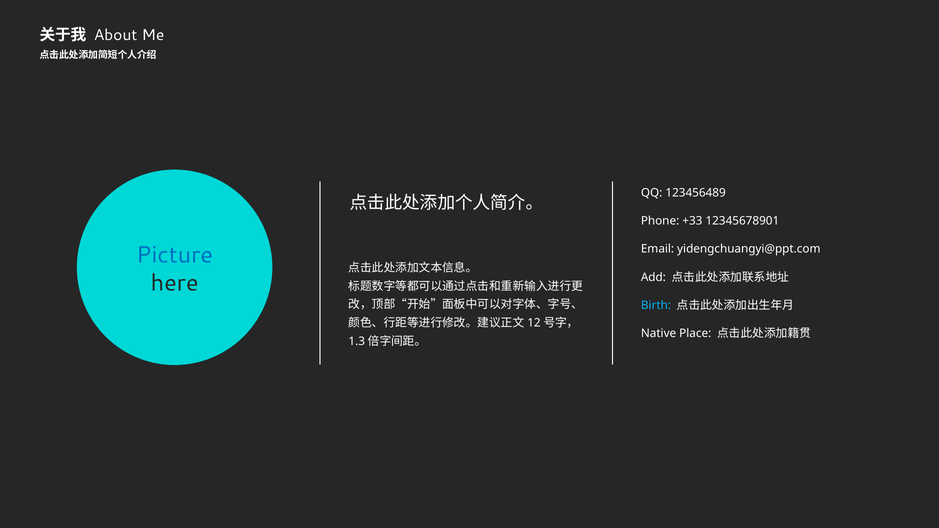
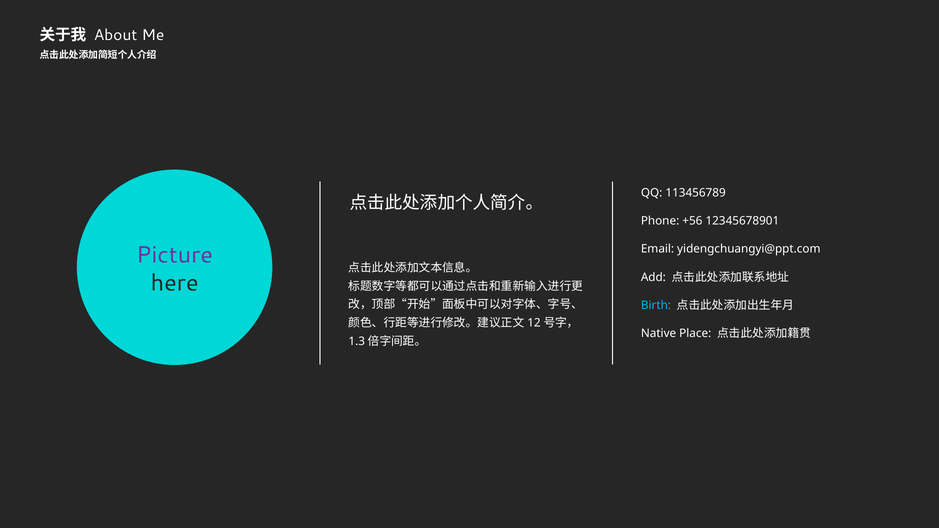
123456489: 123456489 -> 113456789 (696, 193)
+33: +33 -> +56 (692, 221)
Picture colour: blue -> purple (175, 255)
